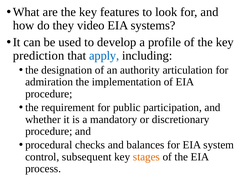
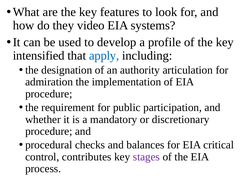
prediction: prediction -> intensified (39, 56)
system: system -> critical (219, 145)
subsequent: subsequent -> contributes (87, 157)
stages colour: orange -> purple (146, 157)
